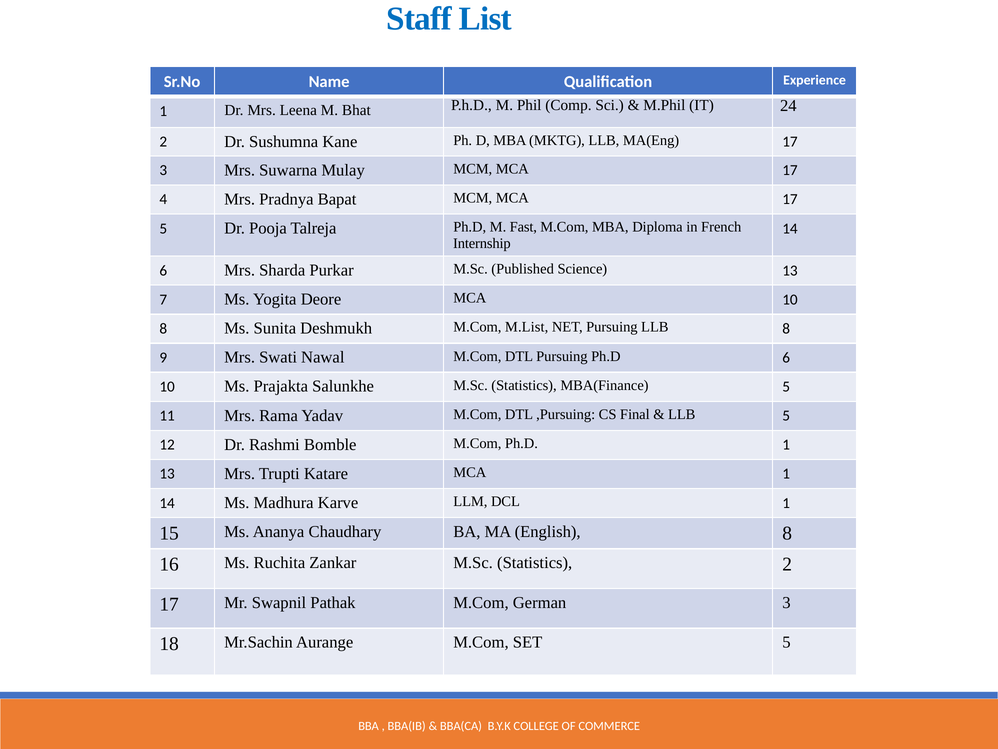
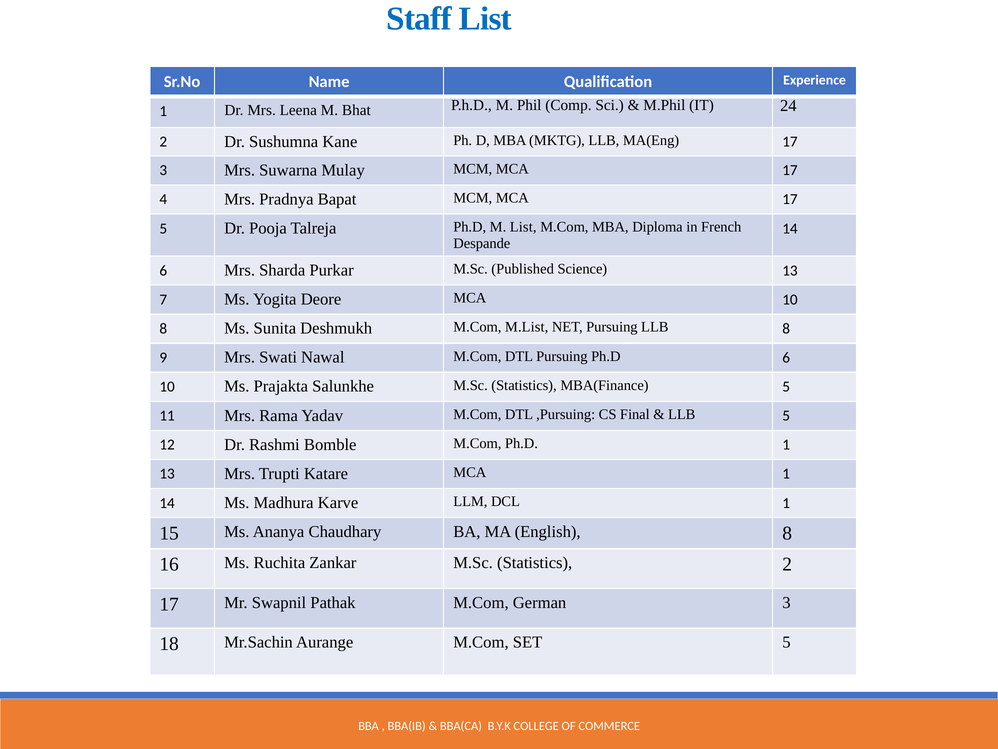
M Fast: Fast -> List (523, 227)
Internship: Internship -> Despande (482, 243)
